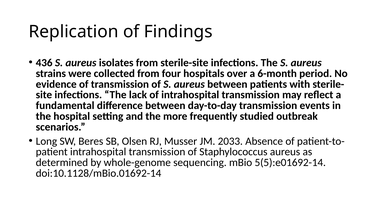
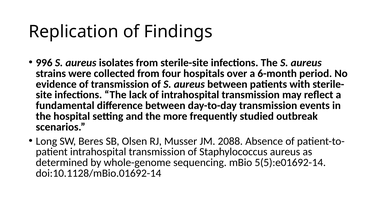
436: 436 -> 996 (44, 63)
2033: 2033 -> 2088 (230, 141)
